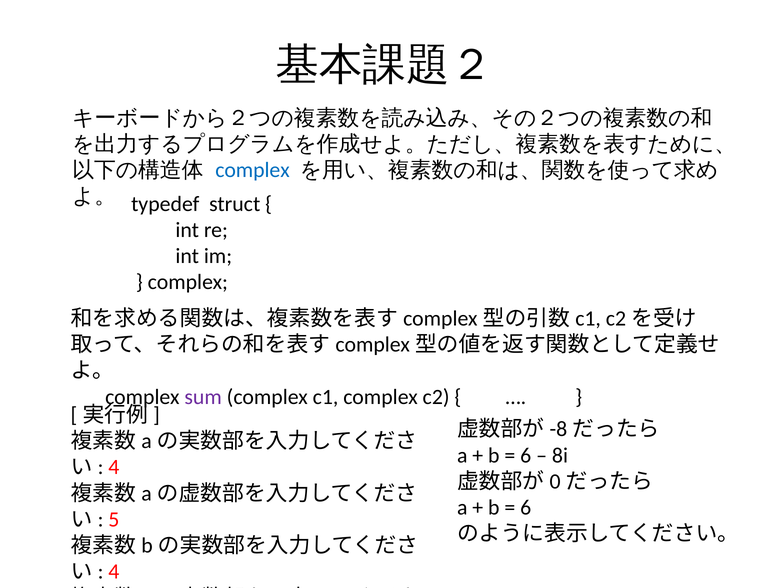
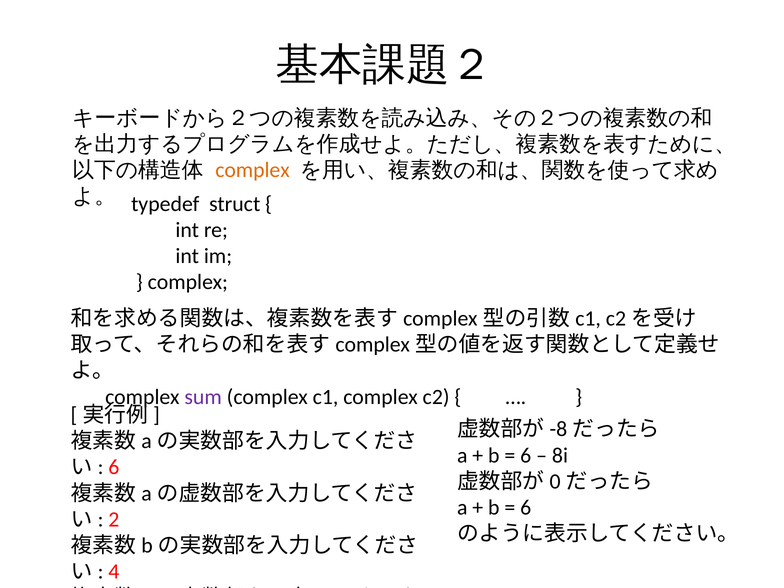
complex colour: blue -> orange (252, 170)
4: 4 -> 6 (114, 467)
5: 5 -> 2 (114, 519)
